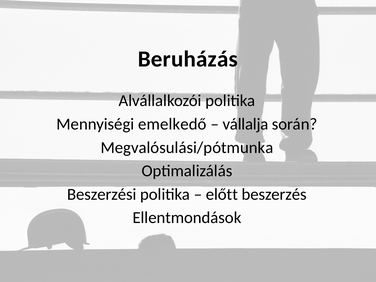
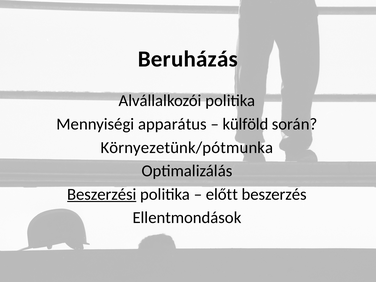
emelkedő: emelkedő -> apparátus (172, 124)
vállalja: vállalja -> külföld (246, 124)
Megvalósulási/pótmunka: Megvalósulási/pótmunka -> Környezetünk/pótmunka (187, 147)
Beszerzési underline: none -> present (102, 194)
